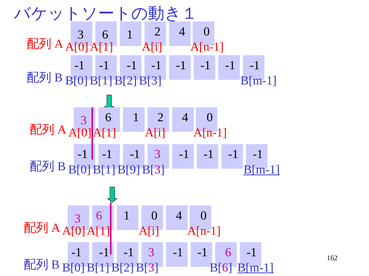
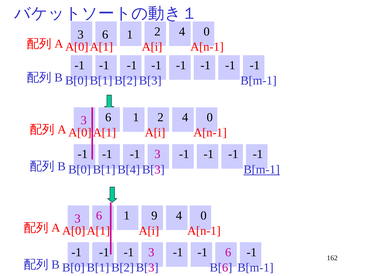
B[9: B[9 -> B[4 (129, 170)
6 0: 0 -> 9 (154, 216)
B[m-1 underline: present -> none (255, 268)
